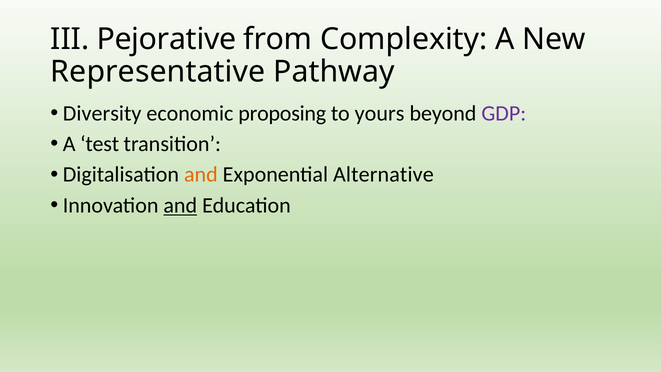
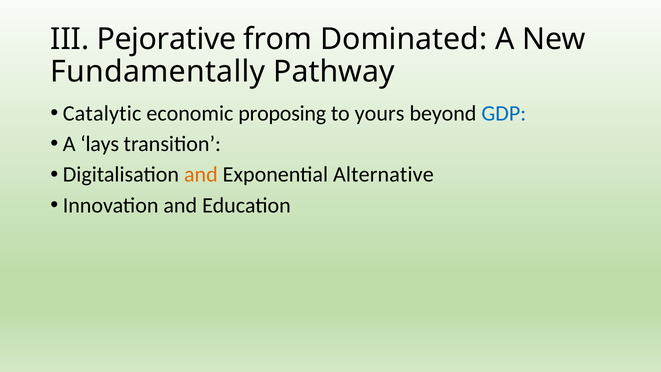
Complexity: Complexity -> Dominated (404, 39)
Representative: Representative -> Fundamentally (158, 72)
Diversity: Diversity -> Catalytic (102, 113)
GDP colour: purple -> blue (504, 113)
test: test -> lays (100, 144)
and underline: present -> none (180, 205)
